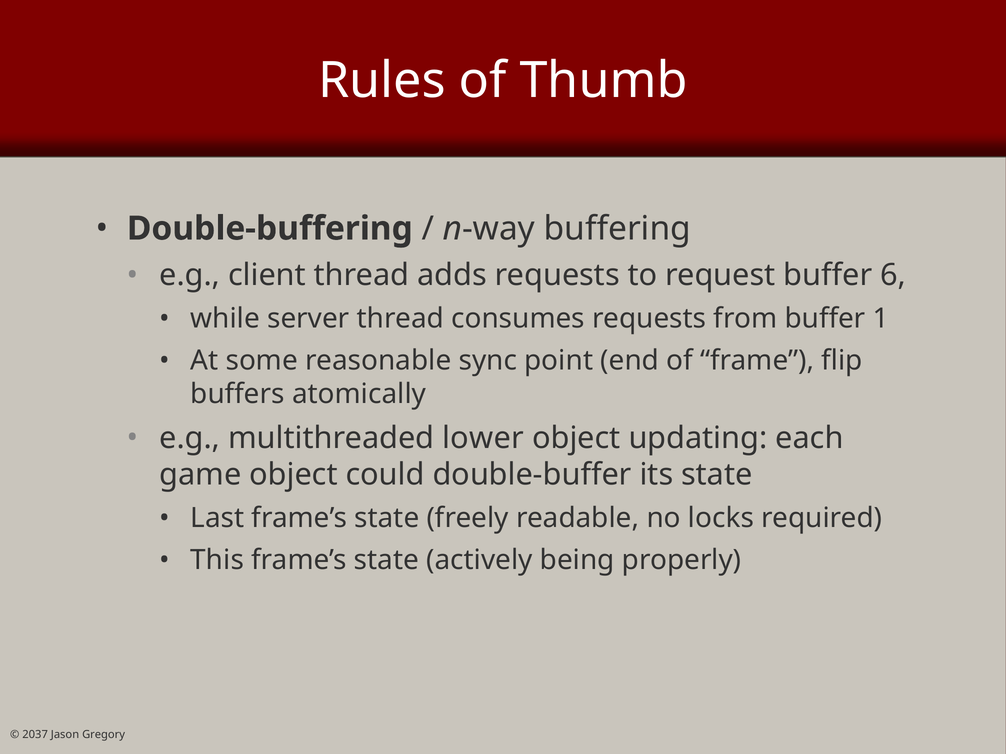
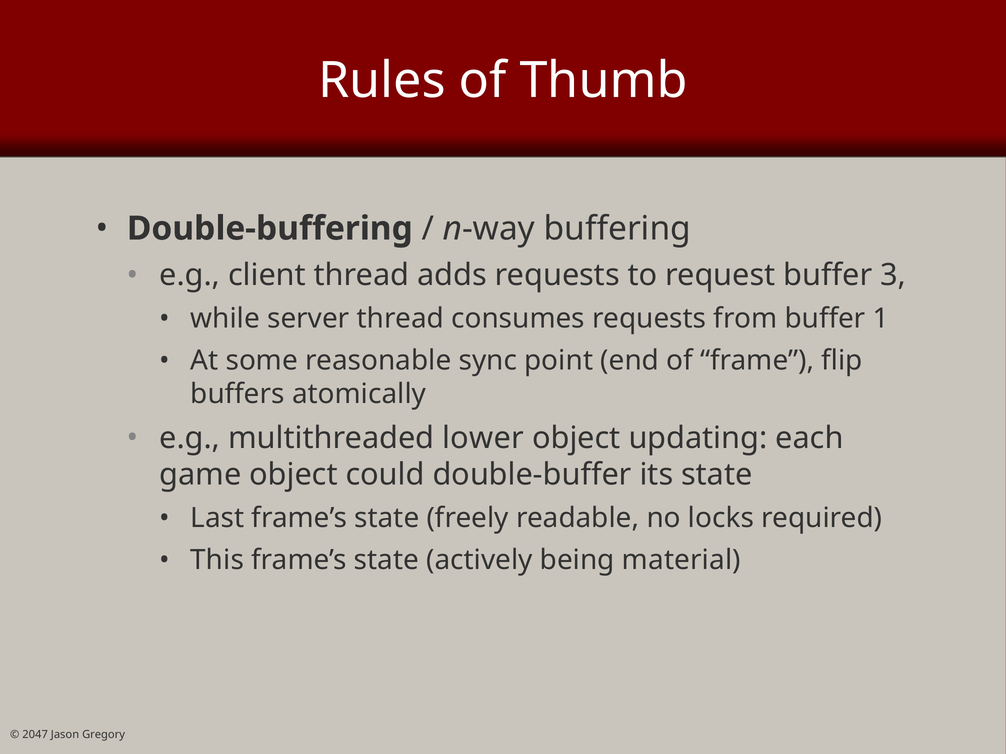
6: 6 -> 3 (893, 275)
properly: properly -> material (681, 560)
2037: 2037 -> 2047 (35, 735)
